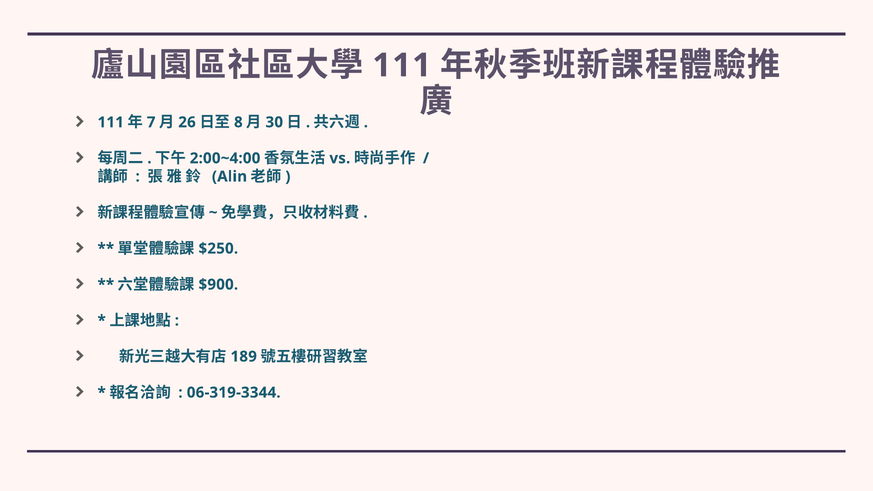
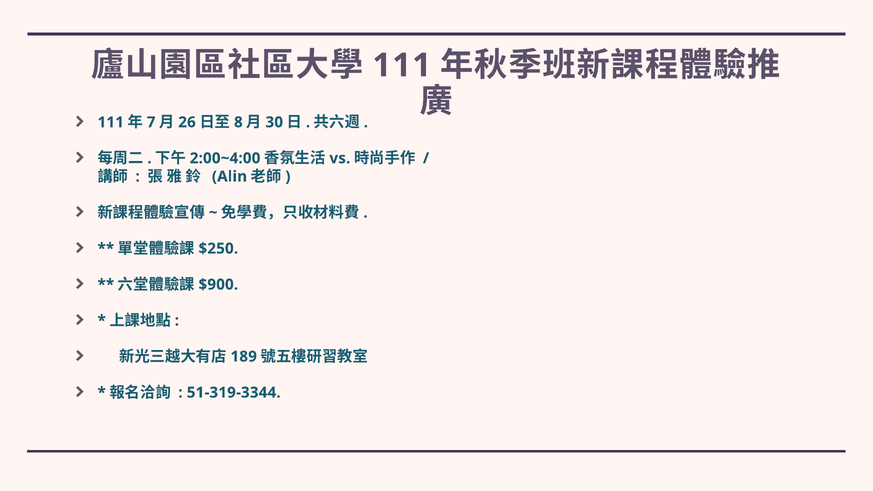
06-319-3344: 06-319-3344 -> 51-319-3344 (234, 393)
